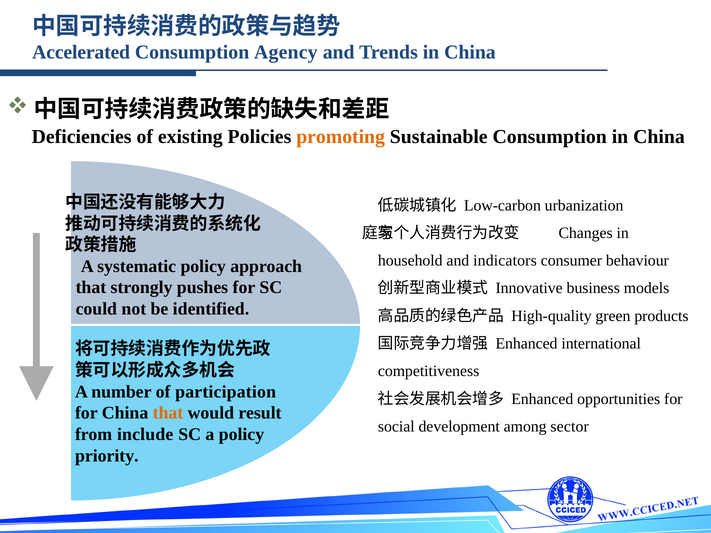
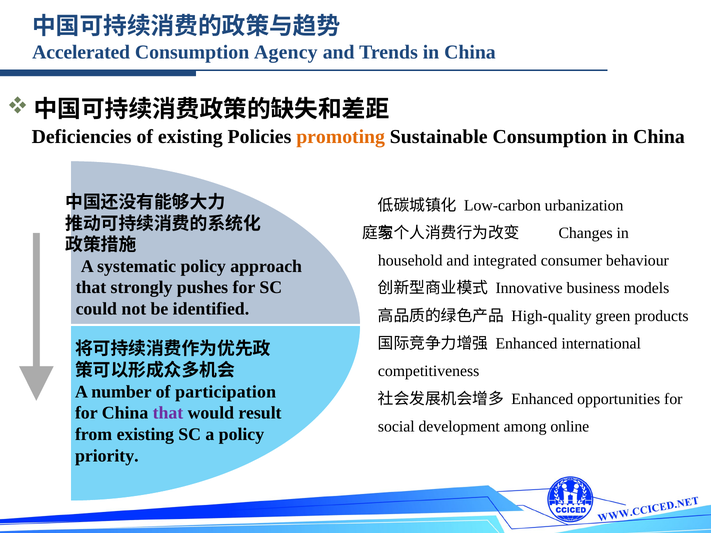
indicators: indicators -> integrated (505, 261)
that colour: orange -> purple (168, 413)
sector: sector -> online (570, 427)
from include: include -> existing (145, 435)
